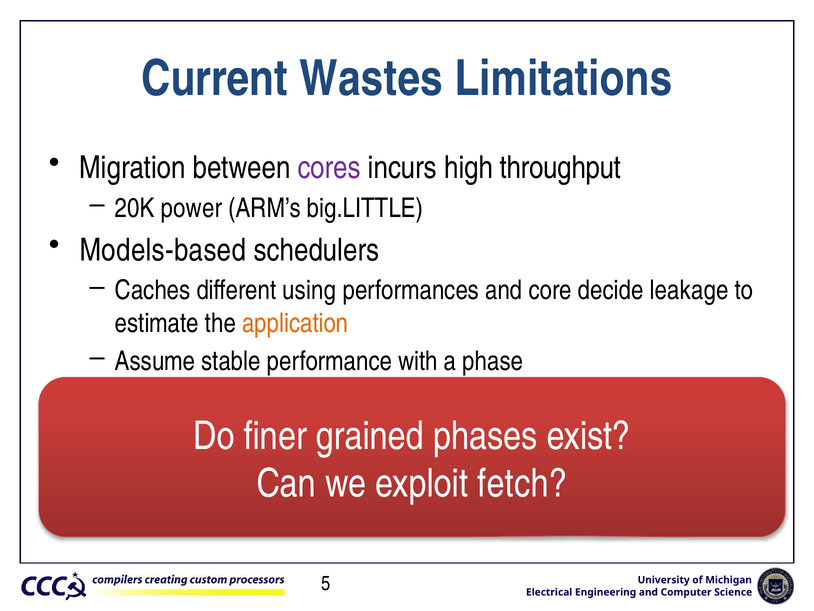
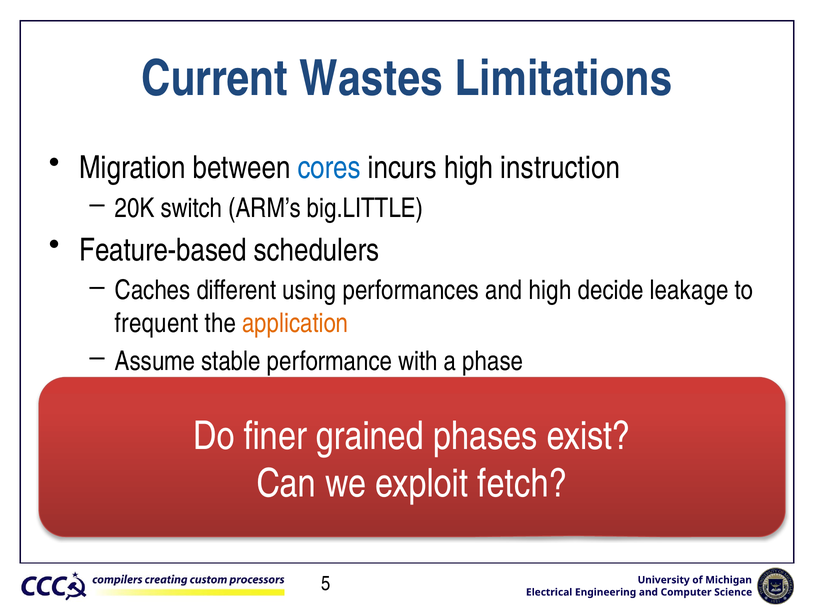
cores colour: purple -> blue (329, 168)
throughput: throughput -> instruction (560, 168)
power: power -> switch (191, 208)
Models-based: Models-based -> Feature-based (163, 250)
and core: core -> high (550, 290)
estimate: estimate -> frequent (157, 323)
